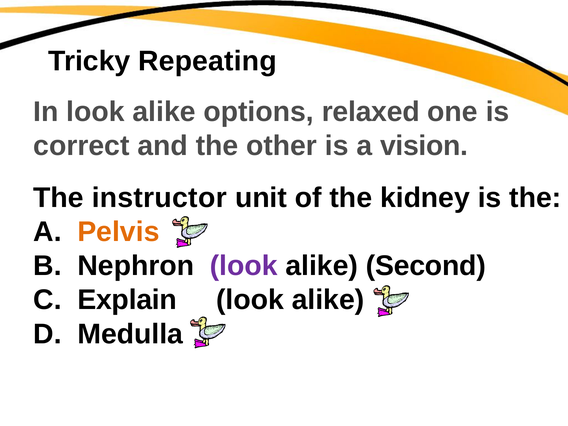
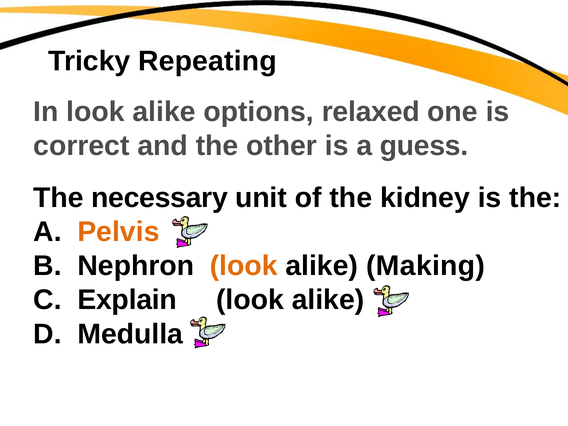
vision: vision -> guess (424, 146)
instructor: instructor -> necessary (160, 198)
look colour: purple -> orange (244, 266)
Second: Second -> Making (426, 266)
